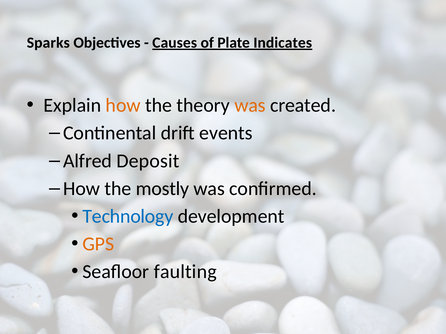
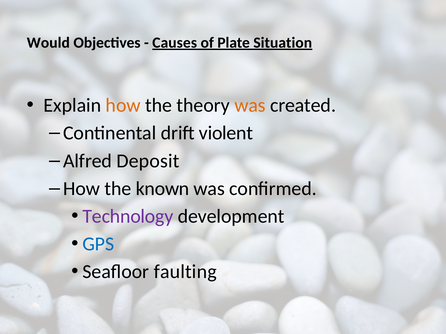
Sparks: Sparks -> Would (48, 43)
Indicates: Indicates -> Situation (283, 43)
events: events -> violent (226, 133)
mostly: mostly -> known (163, 189)
Technology colour: blue -> purple (128, 217)
GPS colour: orange -> blue (98, 244)
